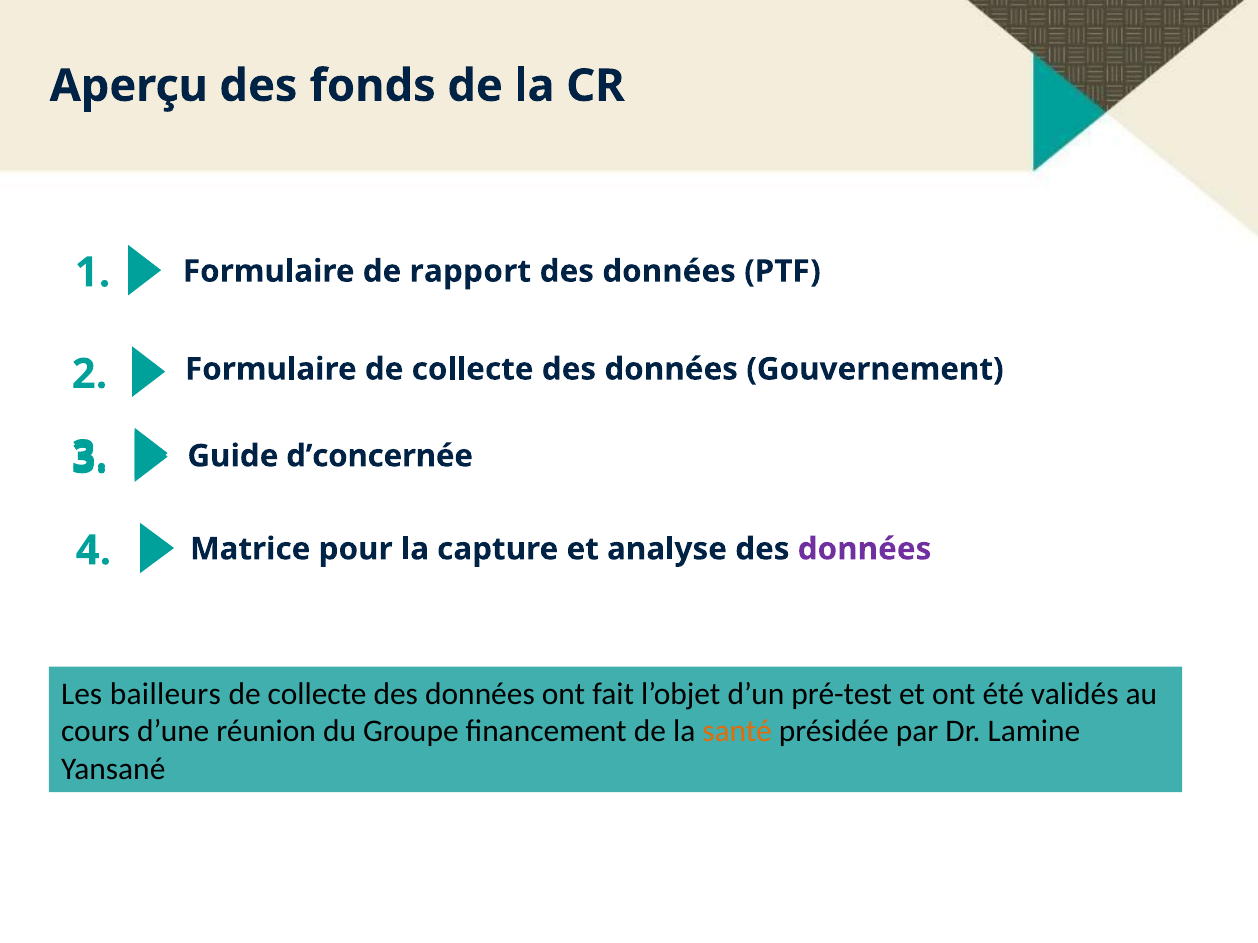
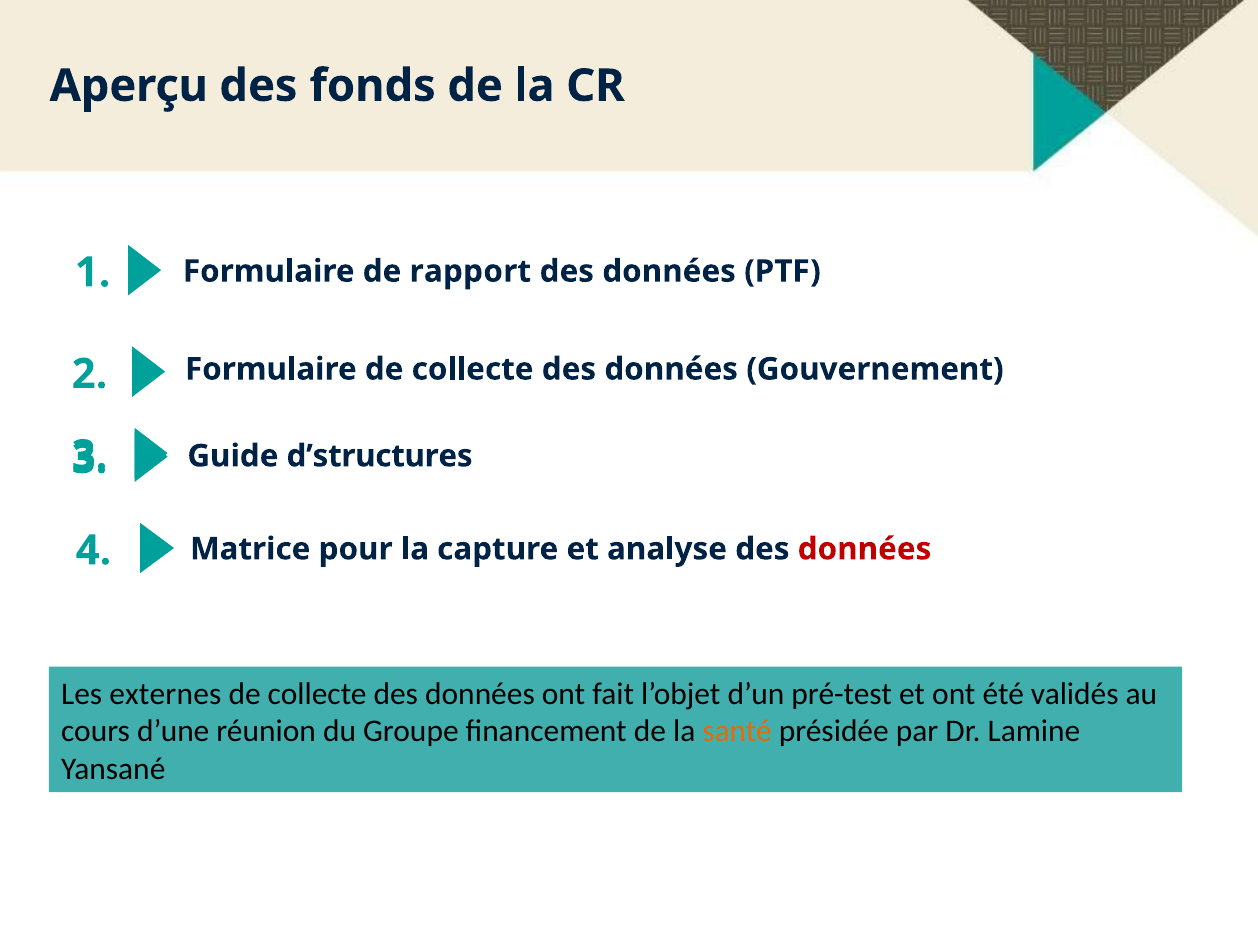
d’concernée: d’concernée -> d’structures (380, 456)
données colour: purple -> red (865, 549)
bailleurs: bailleurs -> externes (165, 694)
